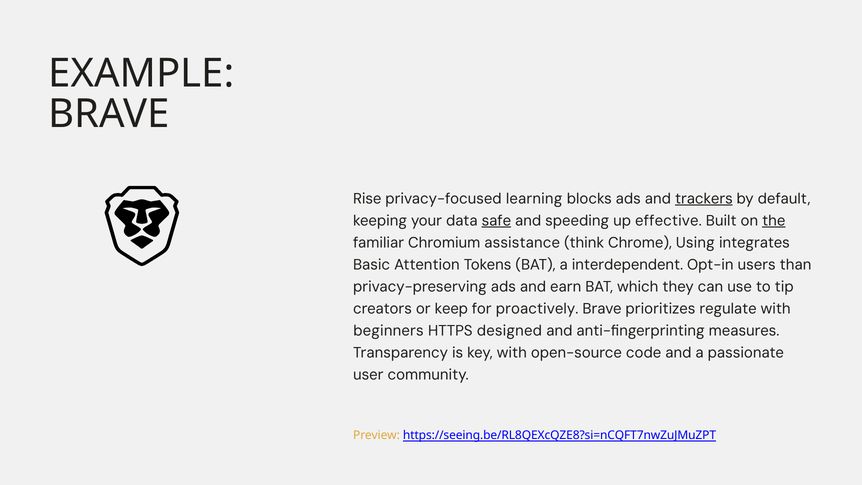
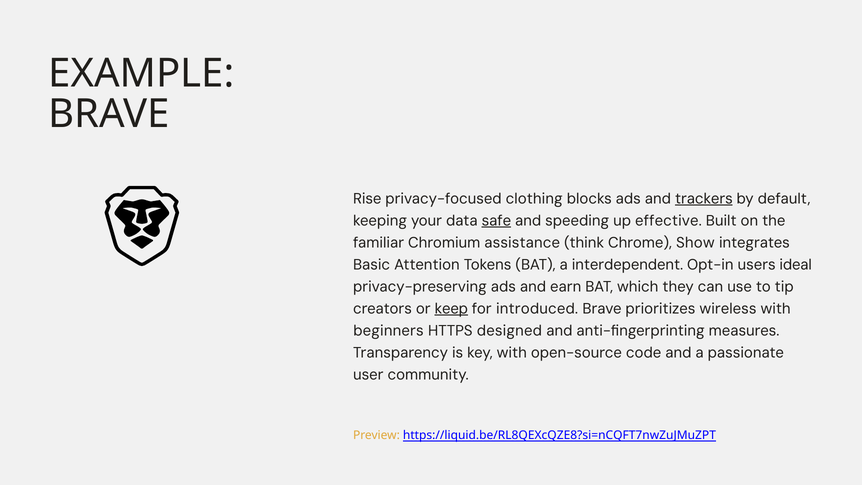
learning: learning -> clothing (534, 199)
the underline: present -> none (774, 221)
Using: Using -> Show (695, 243)
than: than -> ideal (796, 265)
keep underline: none -> present (451, 309)
proactively: proactively -> introduced (537, 309)
regulate: regulate -> wireless (728, 309)
https://seeing.be/RL8QEXcQZE8?si=nCQFT7nwZuJMuZPT: https://seeing.be/RL8QEXcQZE8?si=nCQFT7nwZuJMuZPT -> https://liquid.be/RL8QEXcQZE8?si=nCQFT7nwZuJMuZPT (559, 435)
